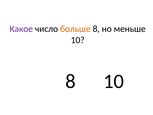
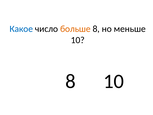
Какое colour: purple -> blue (21, 29)
